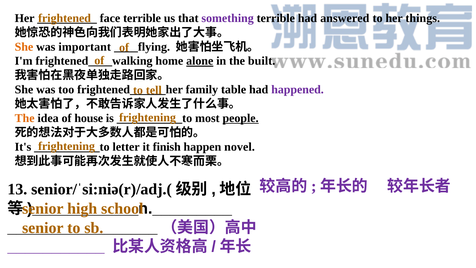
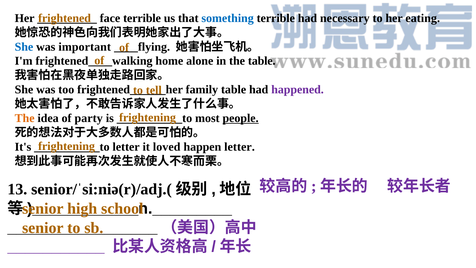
something colour: purple -> blue (228, 18)
answered: answered -> necessary (345, 18)
things: things -> eating (423, 18)
She colour: orange -> blue (24, 47)
alone underline: present -> none (200, 61)
the built: built -> table (262, 61)
house: house -> party (89, 118)
finish: finish -> loved (167, 147)
happen novel: novel -> letter (240, 147)
